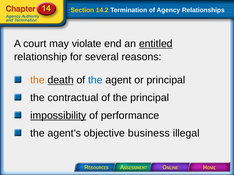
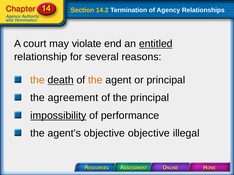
the colour: blue -> orange (95, 80)
contractual: contractual -> agreement (73, 98)
objective business: business -> objective (149, 134)
